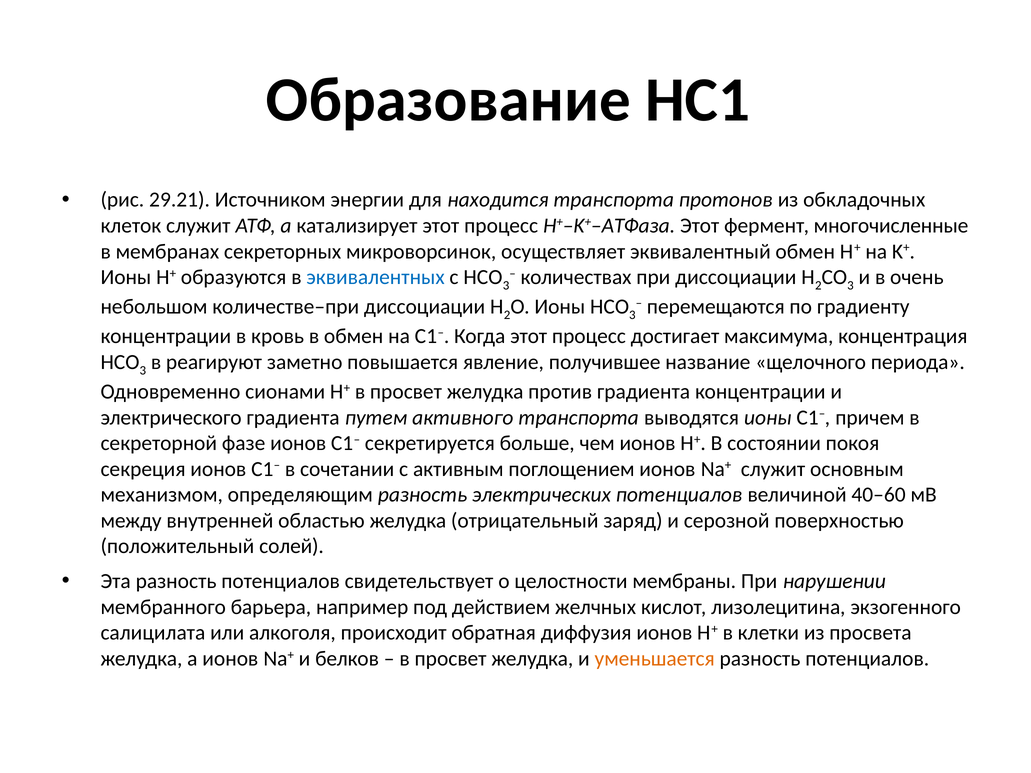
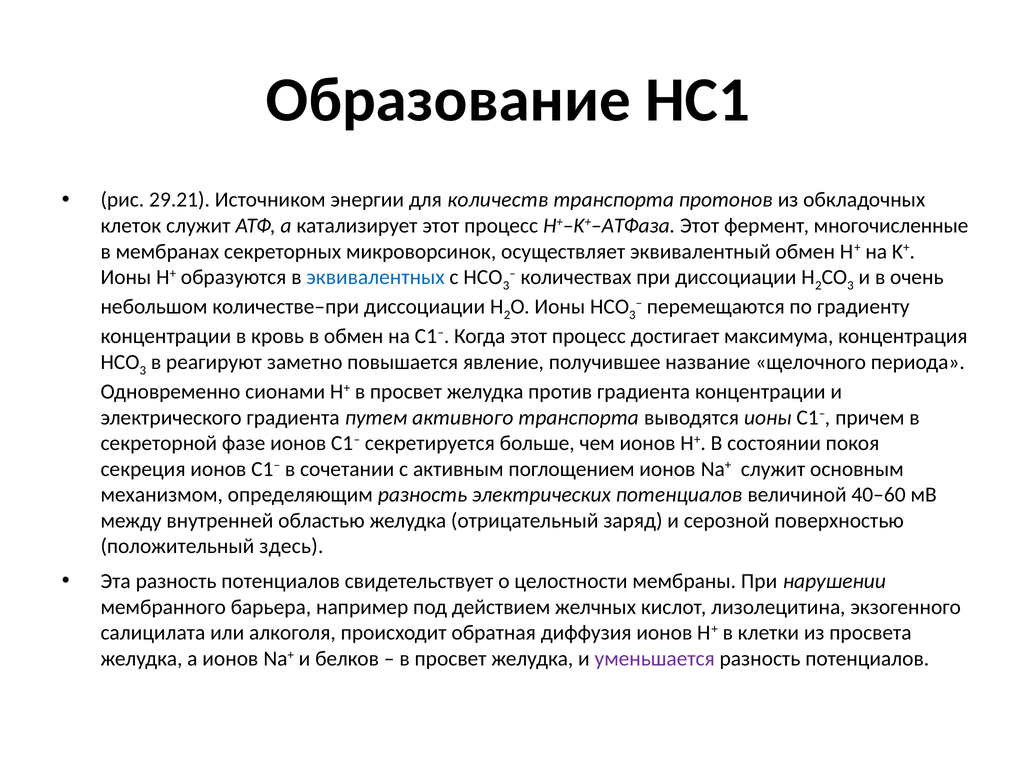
находится: находится -> количеств (498, 200)
солей: солей -> здесь (291, 546)
уменьшается colour: orange -> purple (655, 659)
